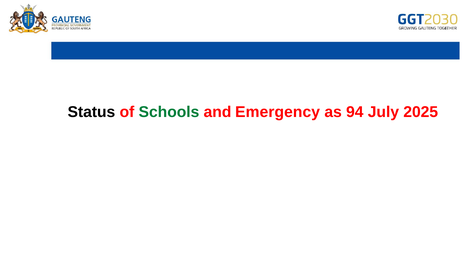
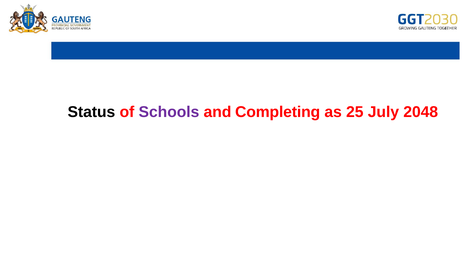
Schools colour: green -> purple (169, 112)
Emergency: Emergency -> Completing (278, 112)
94: 94 -> 25 (355, 112)
2025: 2025 -> 2048 (421, 112)
